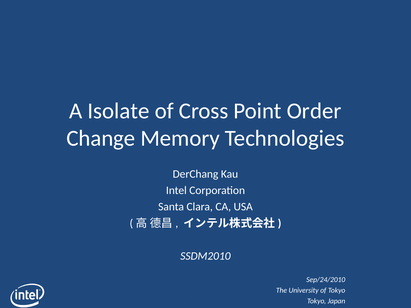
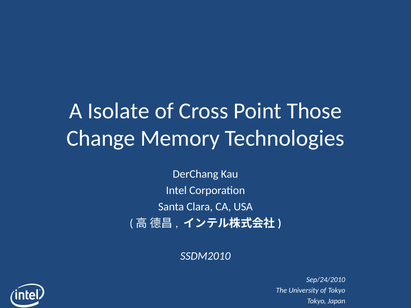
Order: Order -> Those (314, 111)
